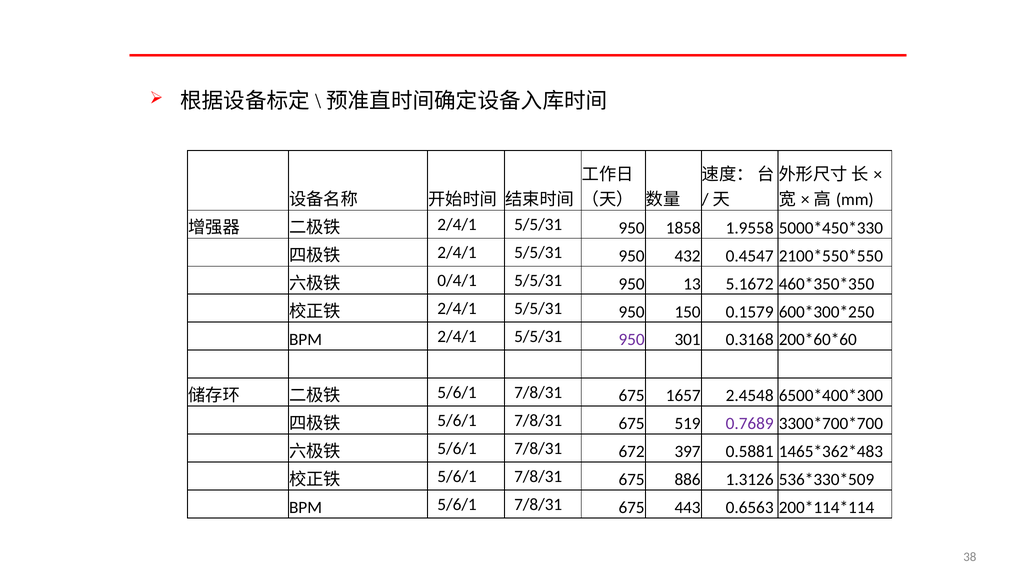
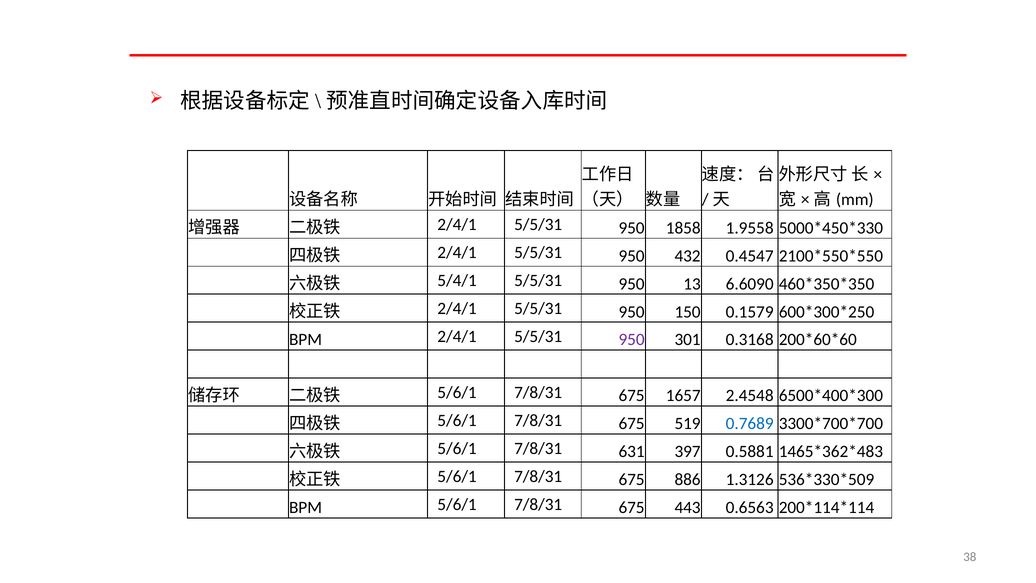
0/4/1: 0/4/1 -> 5/4/1 (457, 281)
5.1672: 5.1672 -> 6.6090 (750, 284)
0.7689 colour: purple -> blue (750, 424)
672: 672 -> 631 (632, 451)
